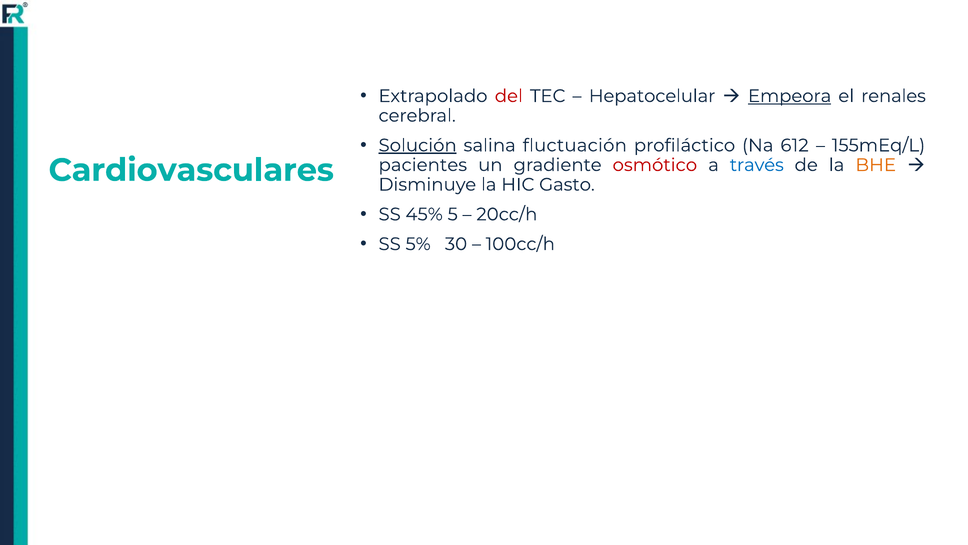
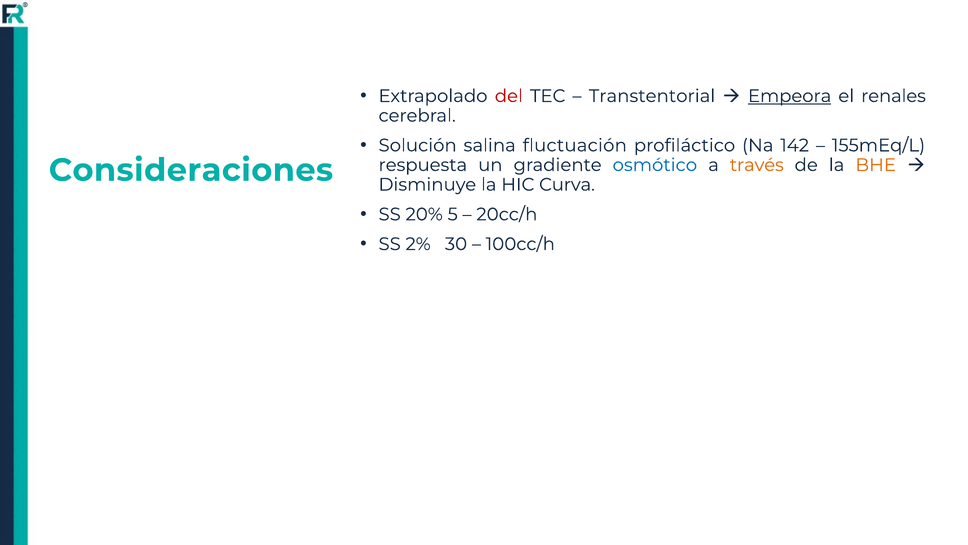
Hepatocelular: Hepatocelular -> Transtentorial (652, 96)
Solución underline: present -> none (418, 145)
612: 612 -> 142 (795, 145)
pacientes: pacientes -> respuesta (423, 165)
osmótico colour: red -> blue (655, 165)
través colour: blue -> orange (757, 165)
Cardiovasculares: Cardiovasculares -> Consideraciones (191, 170)
Gasto: Gasto -> Curva (567, 184)
45%: 45% -> 20% (424, 214)
5%: 5% -> 2% (418, 244)
